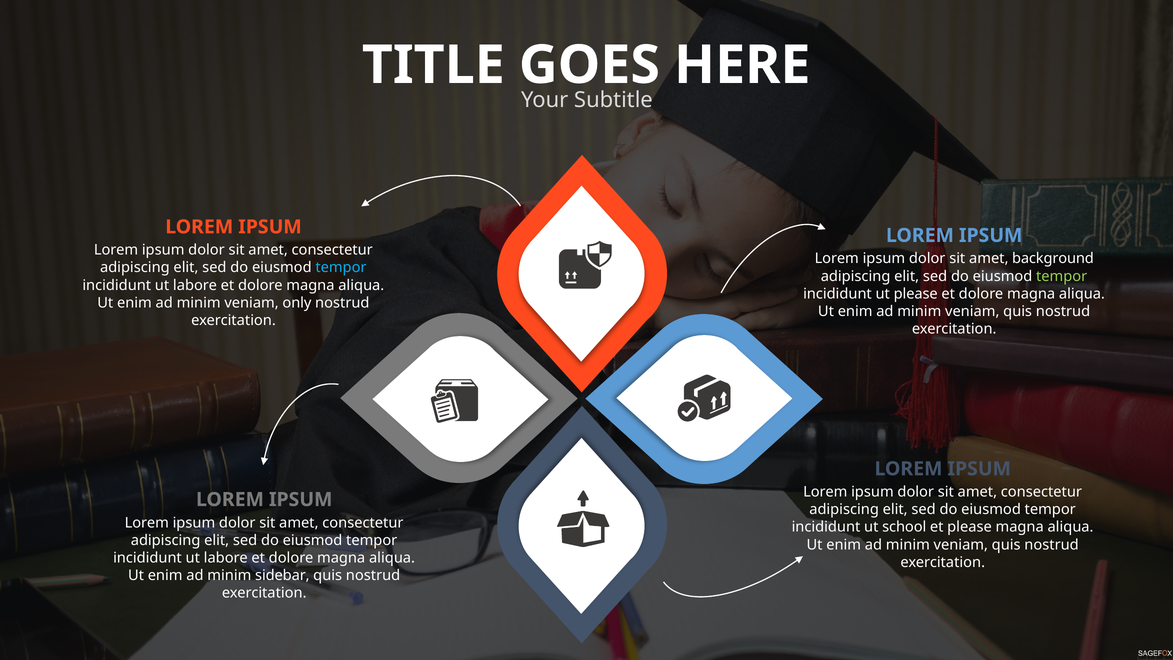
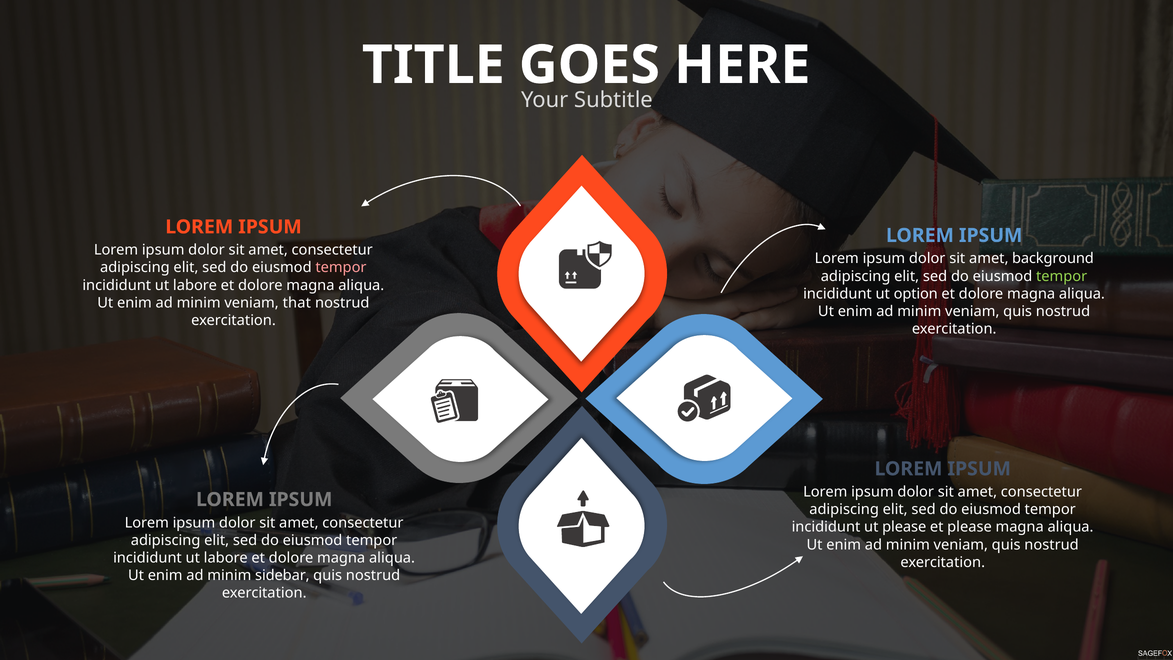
tempor colour: light blue -> pink (341, 268)
ut please: please -> option (916, 294)
only: only -> that (297, 303)
ut school: school -> please (904, 527)
